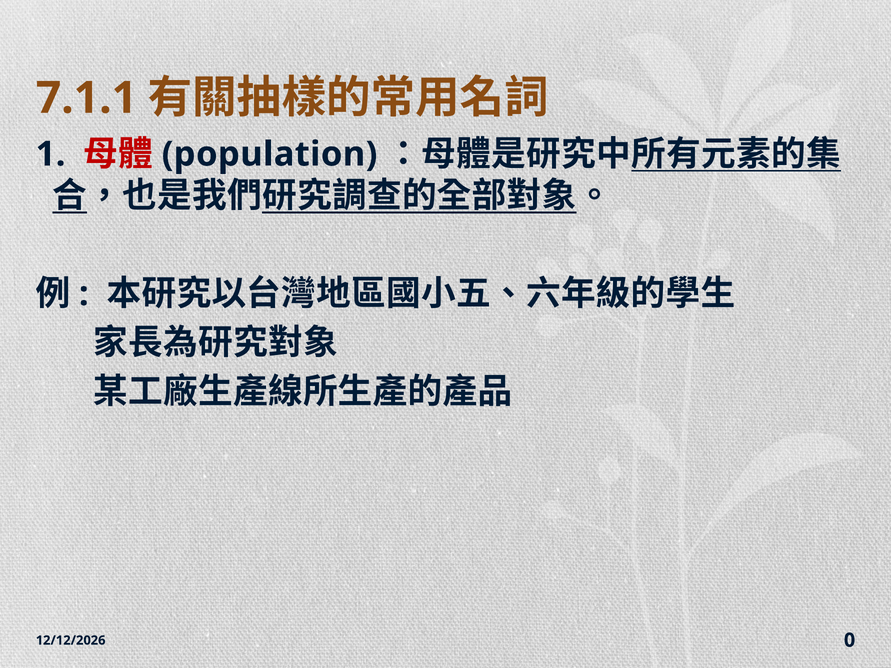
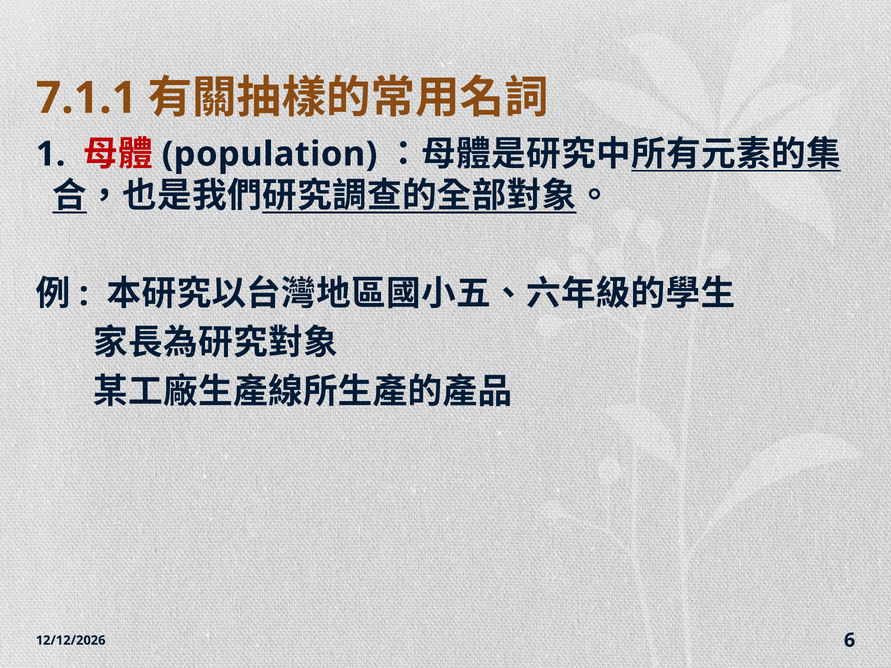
0: 0 -> 6 (850, 640)
